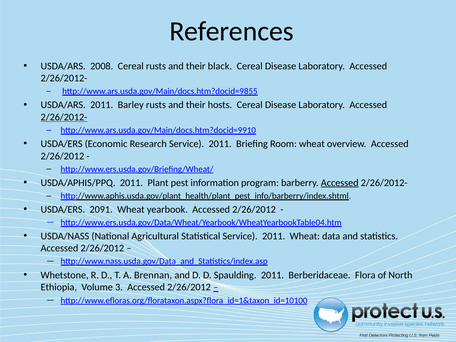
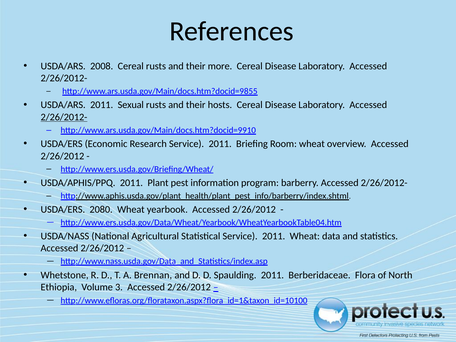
black: black -> more (220, 66)
Barley: Barley -> Sexual (131, 105)
Accessed underline: present -> none (340, 183)
2091: 2091 -> 2080 (101, 210)
